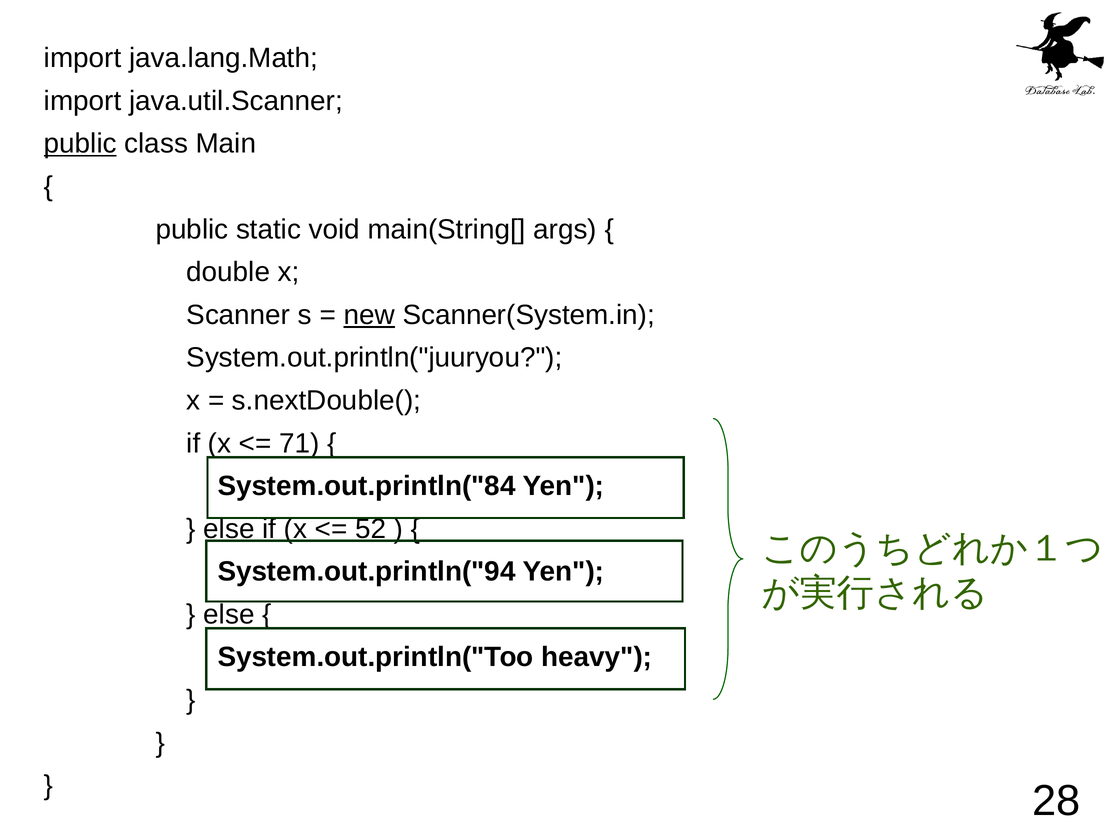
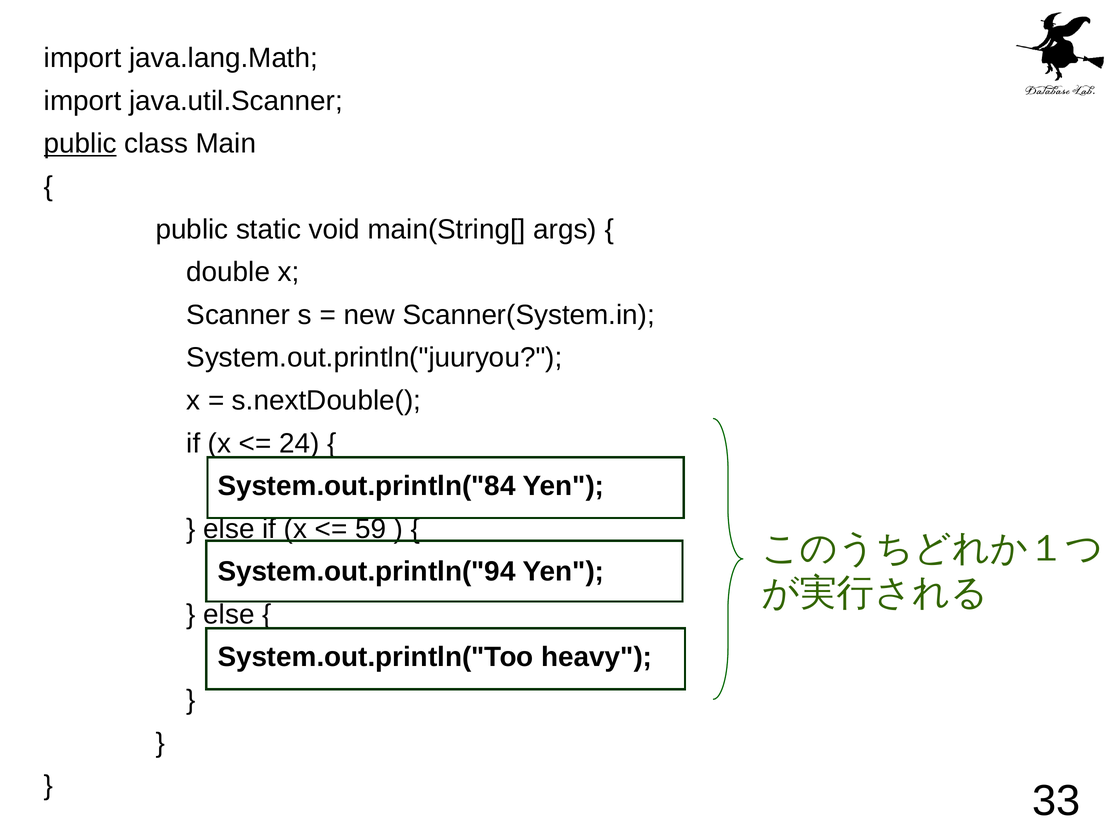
new underline: present -> none (369, 315)
71: 71 -> 24 (299, 443)
52: 52 -> 59 (371, 529)
28: 28 -> 33 (1056, 801)
